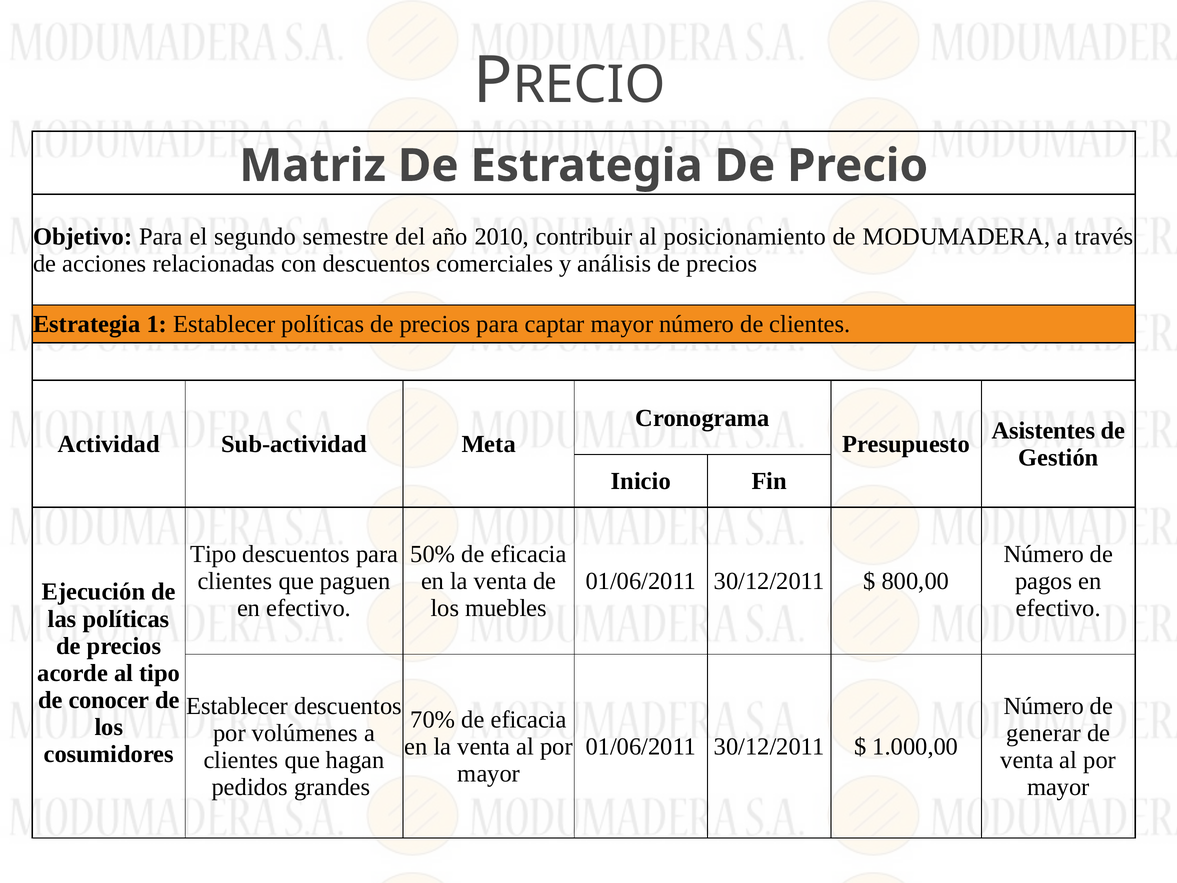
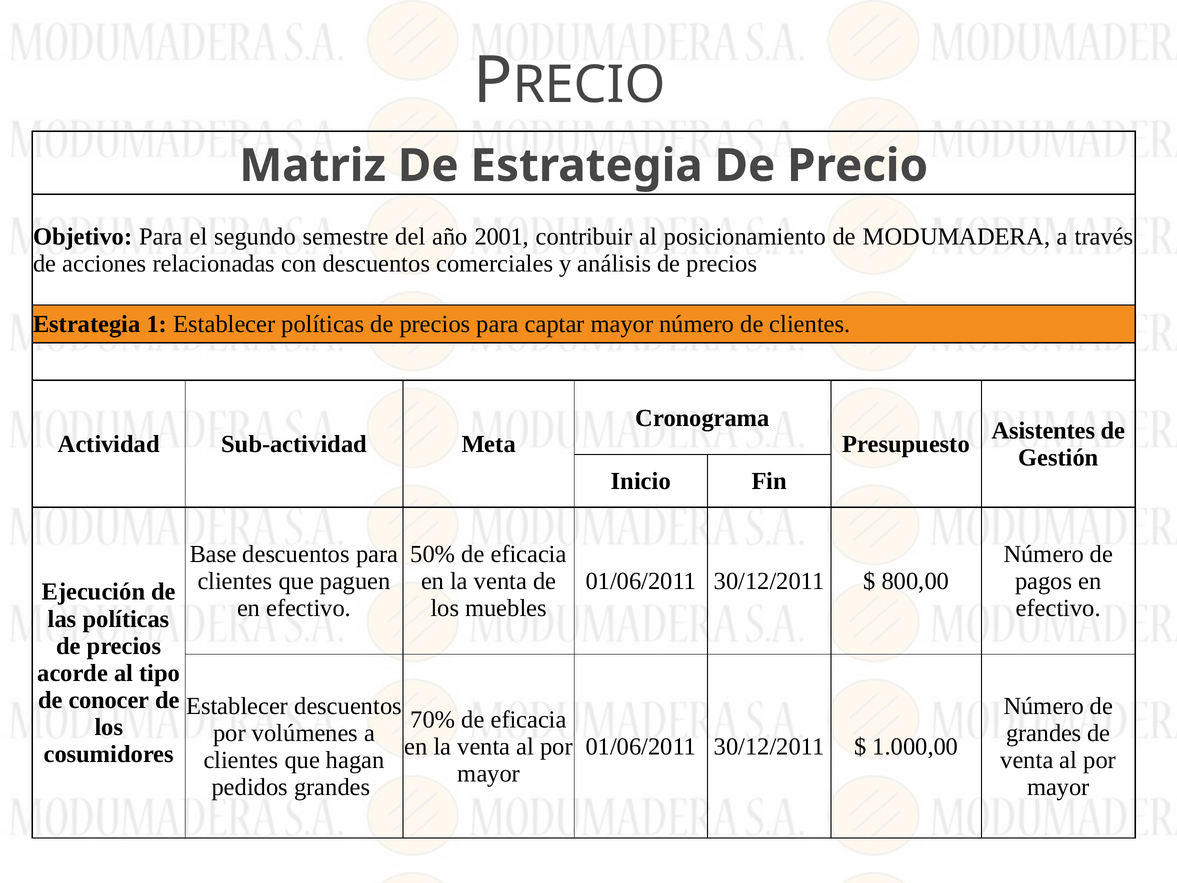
2010: 2010 -> 2001 (502, 237)
Tipo: Tipo -> Base (213, 554)
generar: generar -> grandes (1044, 733)
